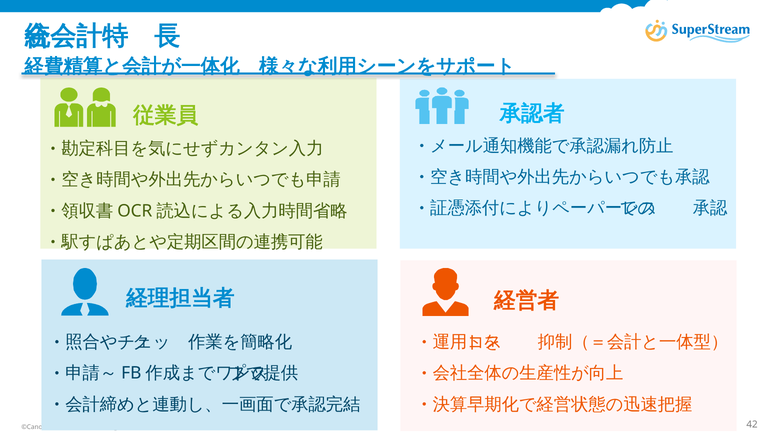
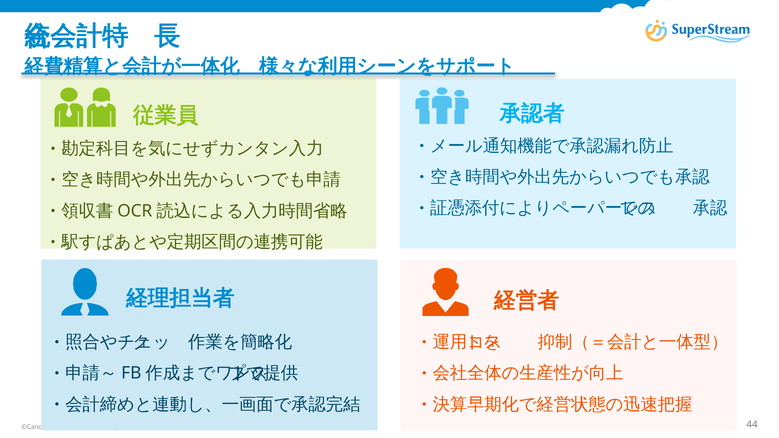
42: 42 -> 44 (752, 425)
